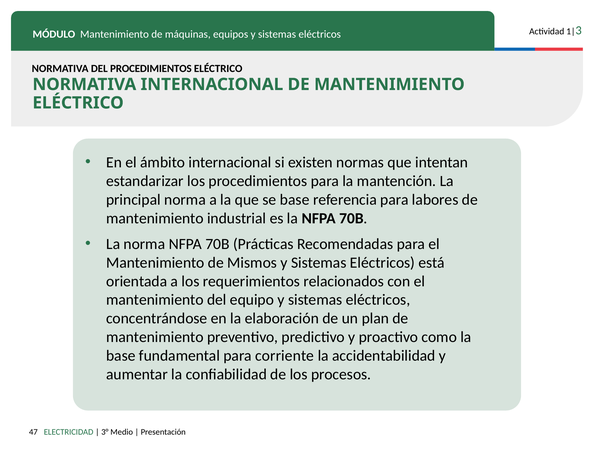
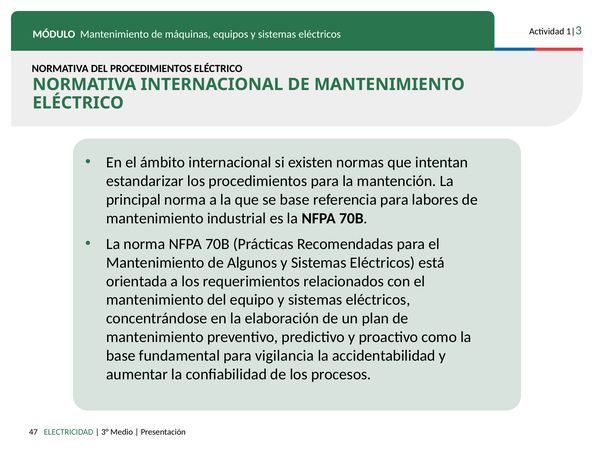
Mismos: Mismos -> Algunos (252, 263)
corriente: corriente -> vigilancia (285, 356)
